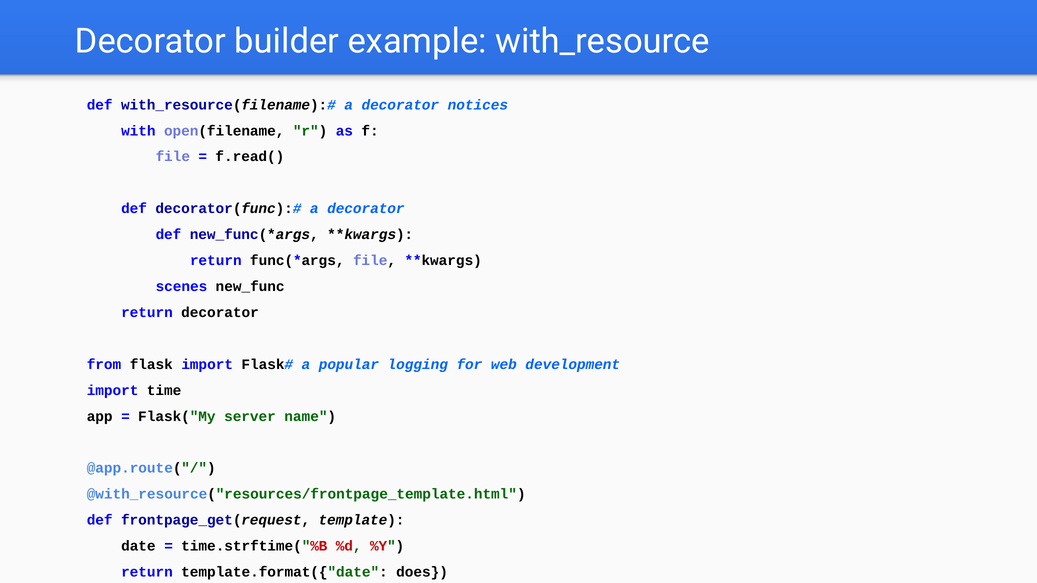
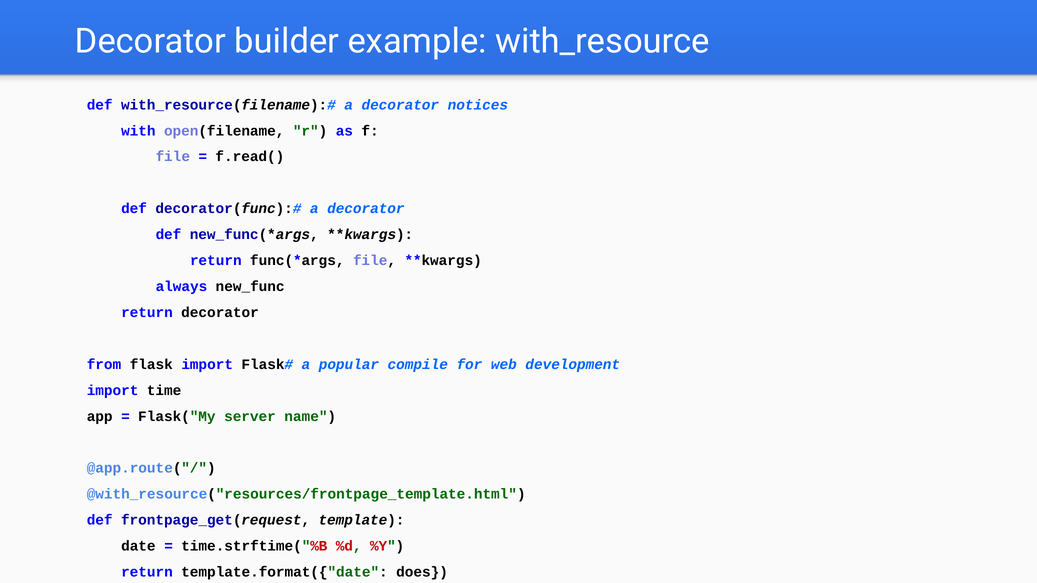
scenes: scenes -> always (181, 287)
logging: logging -> compile (418, 365)
